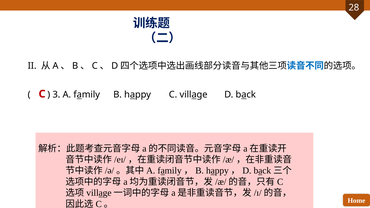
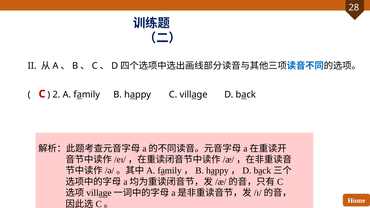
3: 3 -> 2 (56, 95)
